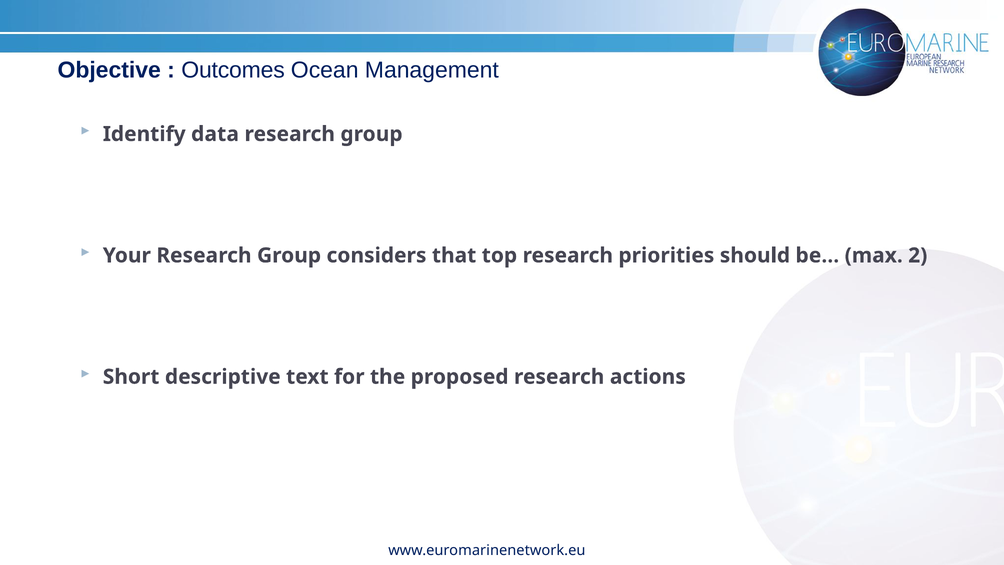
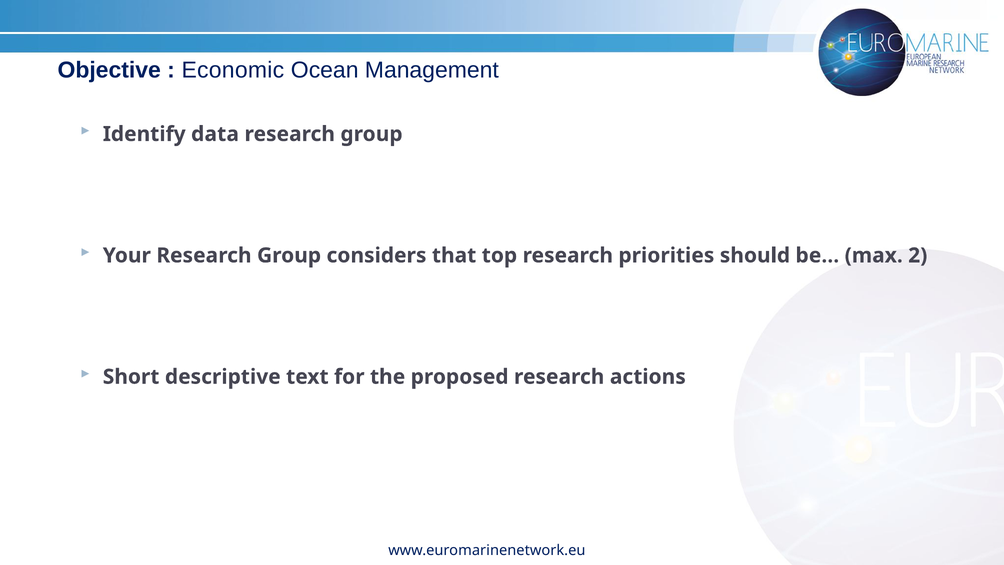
Outcomes: Outcomes -> Economic (233, 70)
